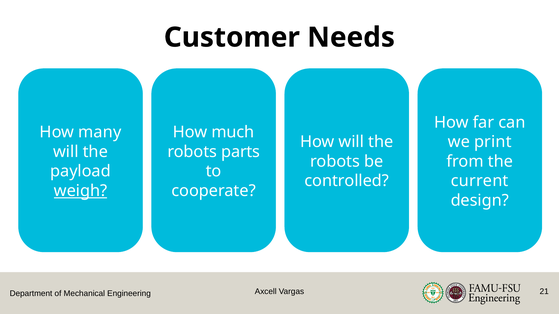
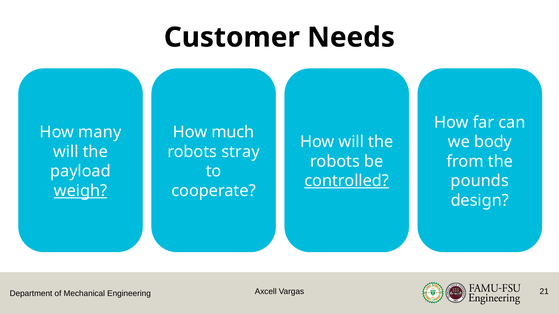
print: print -> body (493, 142)
parts: parts -> stray (241, 152)
controlled underline: none -> present (347, 181)
current: current -> pounds (480, 181)
